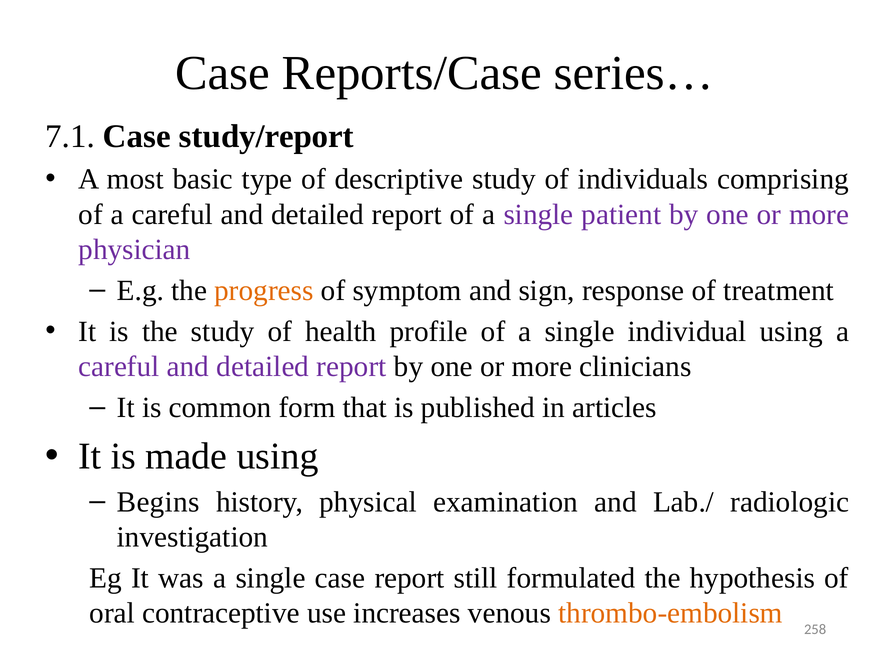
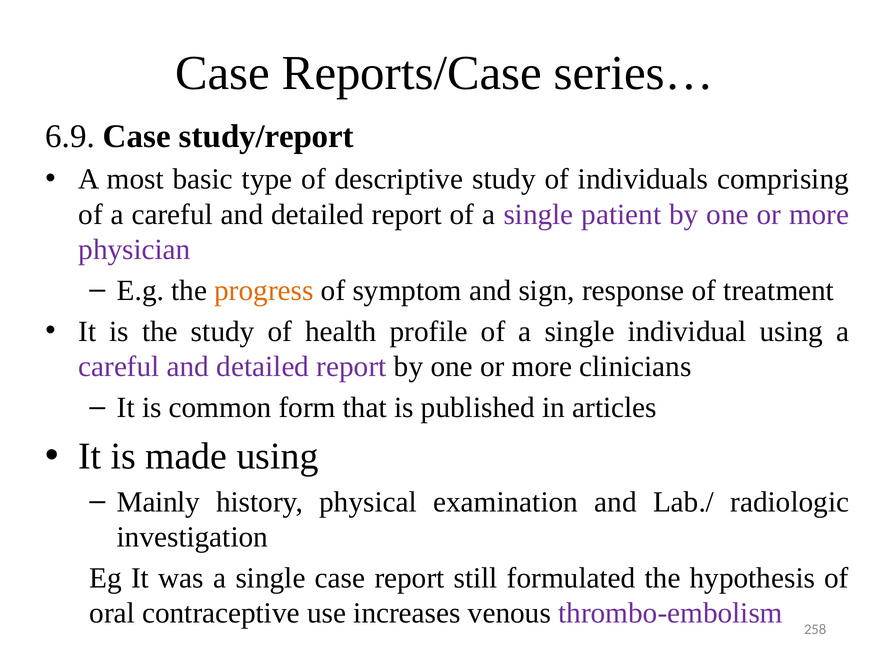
7.1: 7.1 -> 6.9 (70, 136)
Begins: Begins -> Mainly (158, 502)
thrombo-embolism colour: orange -> purple (671, 613)
